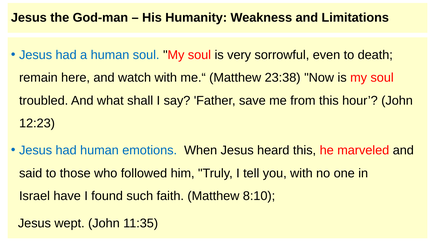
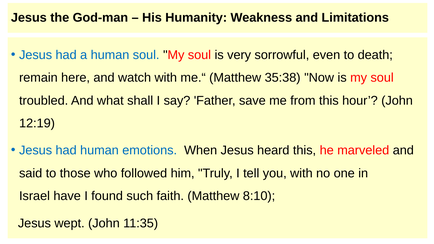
23:38: 23:38 -> 35:38 (283, 78)
12:23: 12:23 -> 12:19 (37, 123)
